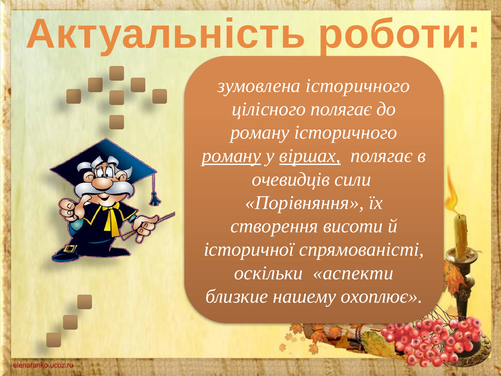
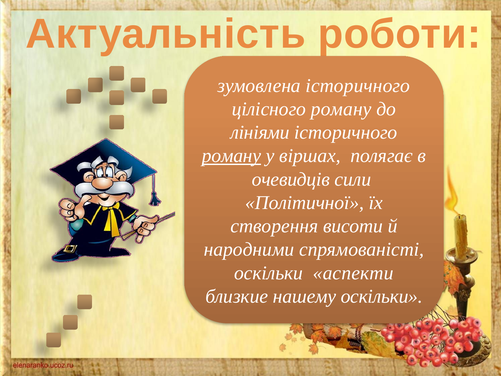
цілісного полягає: полягає -> роману (341, 109)
роману: роману -> лініями (260, 132)
віршах underline: present -> none (310, 156)
Порівняння: Порівняння -> Політичної (305, 203)
історичної: історичної -> народними (249, 249)
нашему охоплює: охоплює -> оскільки (382, 296)
